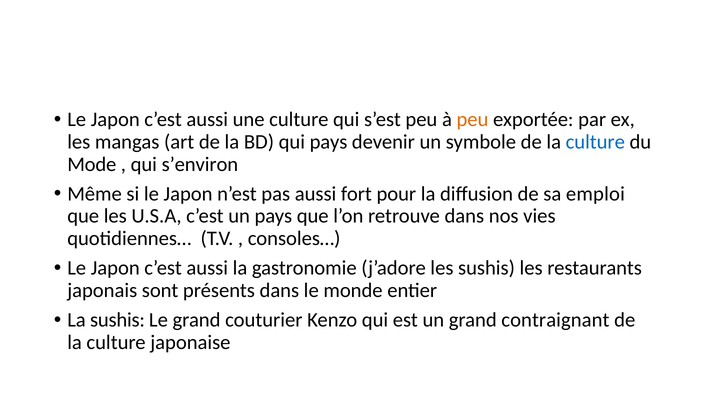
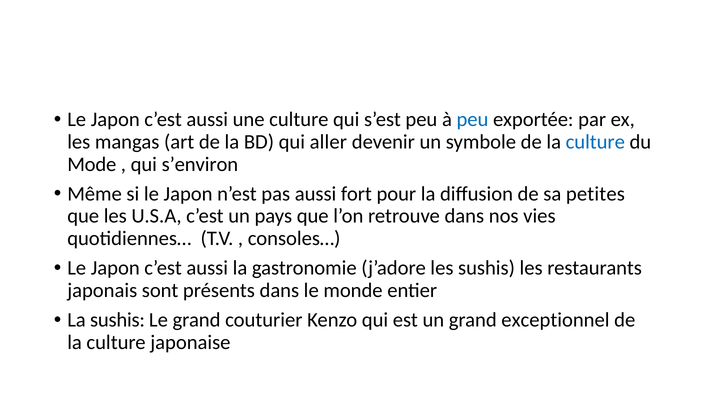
peu colour: orange -> blue (472, 120)
qui pays: pays -> aller (328, 142)
emploi: emploi -> petites (595, 194)
contraignant: contraignant -> exceptionnel (555, 320)
